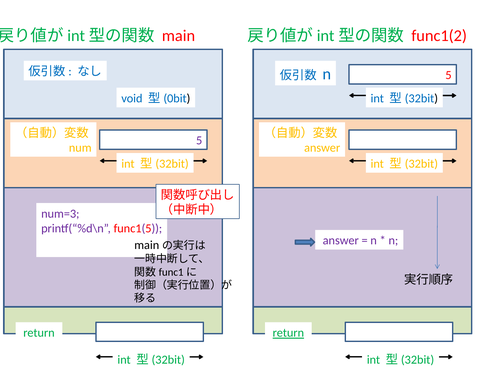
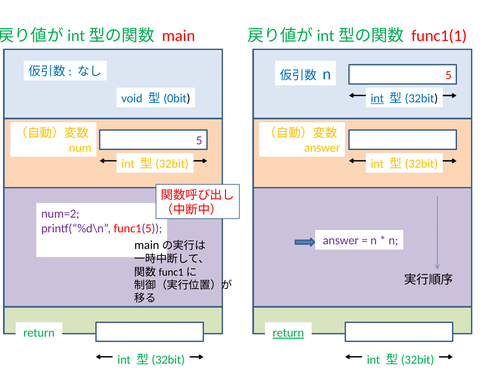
func1(2: func1(2 -> func1(1 (439, 36)
int underline: none -> present (377, 98)
num=3: num=3 -> num=2 (60, 213)
